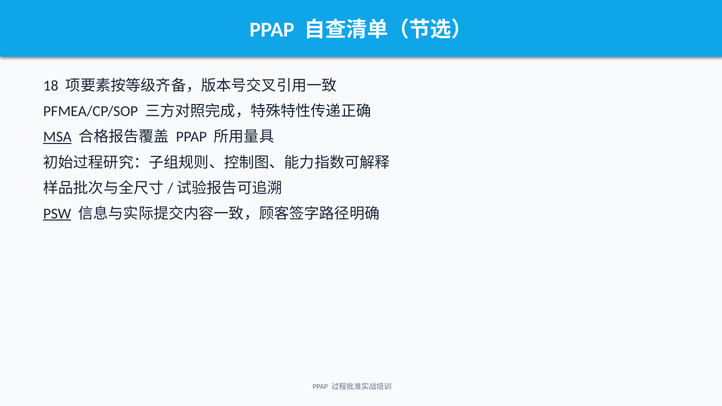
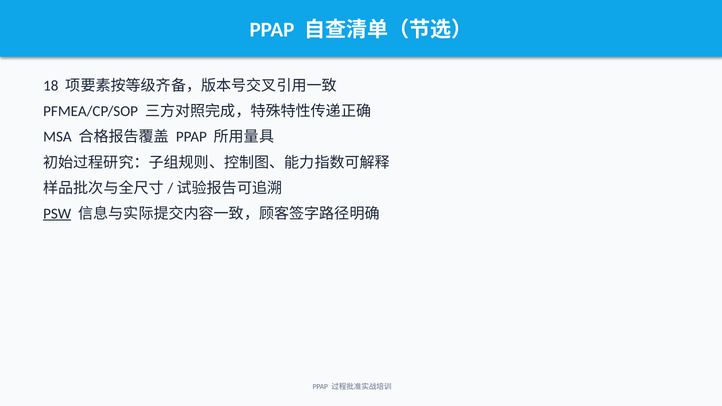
MSA underline: present -> none (57, 137)
